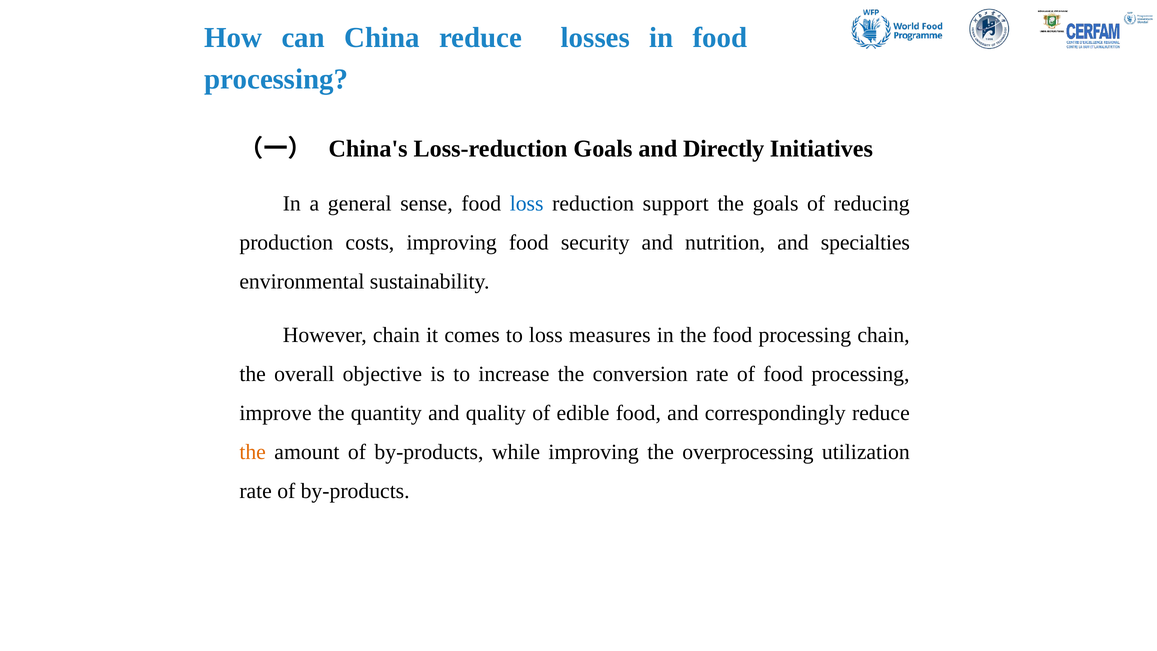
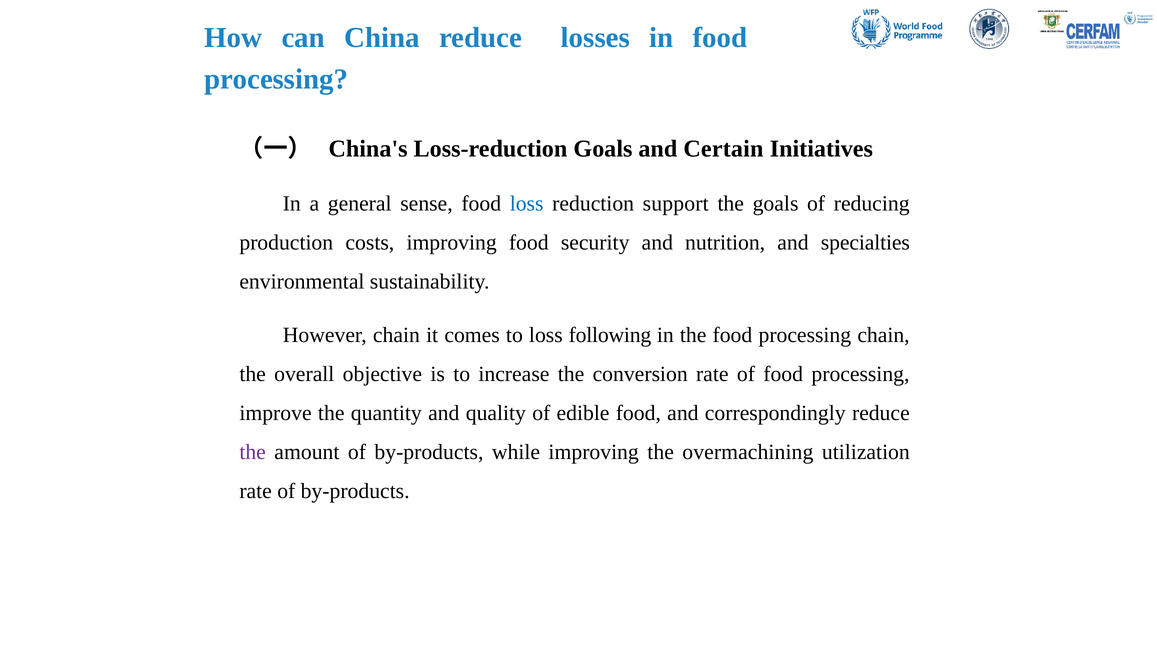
Directly: Directly -> Certain (723, 149)
measures: measures -> following (610, 335)
the colour: orange -> purple (253, 452)
overprocessing: overprocessing -> overmachining (748, 452)
